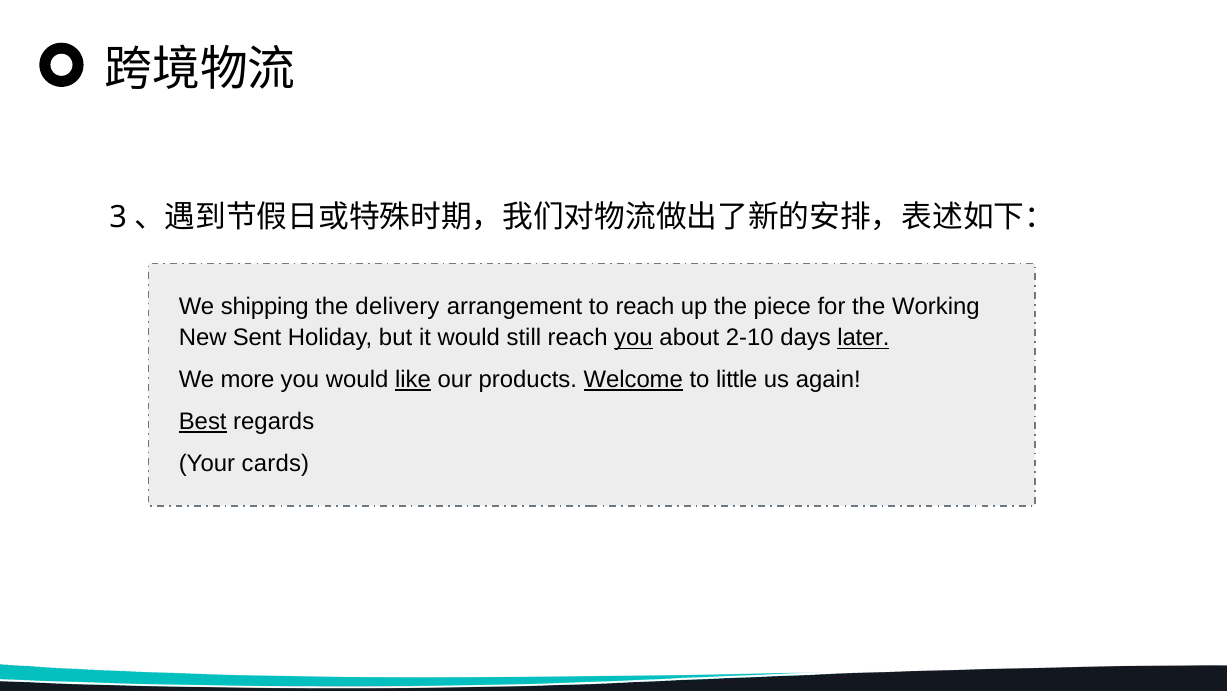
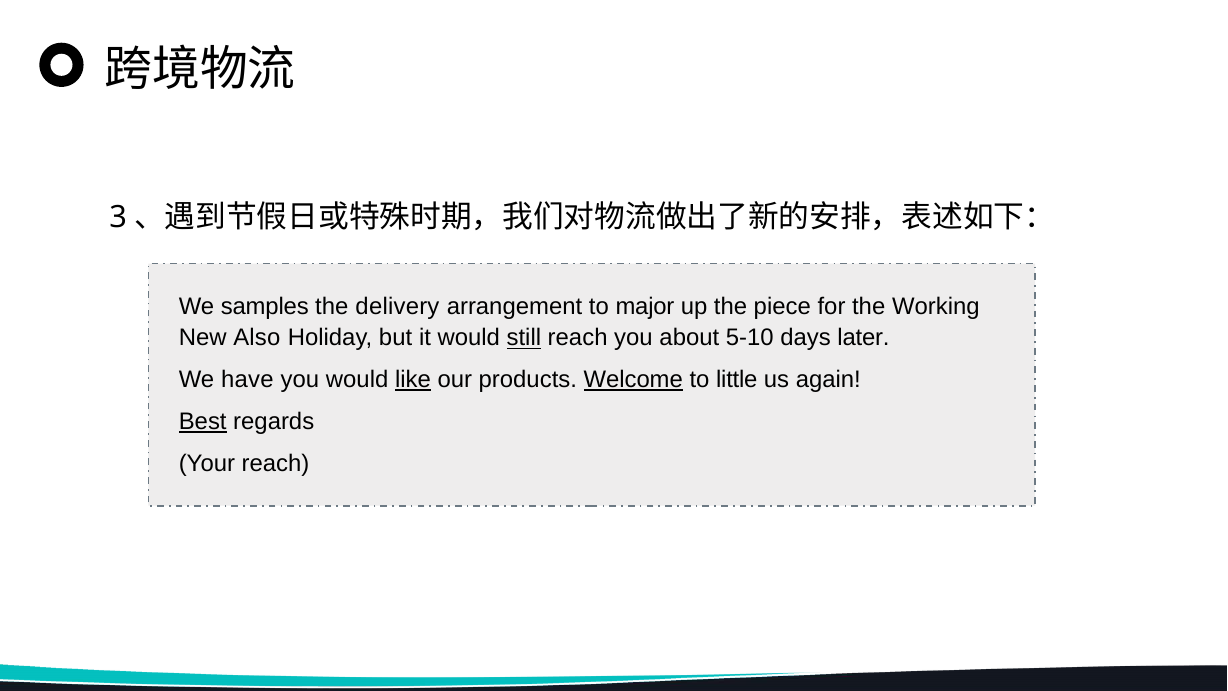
shipping: shipping -> samples (265, 306)
to reach: reach -> major (645, 306)
Sent: Sent -> Also (257, 338)
still underline: none -> present (524, 338)
you underline: present -> none (633, 338)
2-10: 2-10 -> 5-10 (750, 338)
later underline: present -> none (863, 338)
more: more -> have (247, 380)
Your cards: cards -> reach (276, 463)
